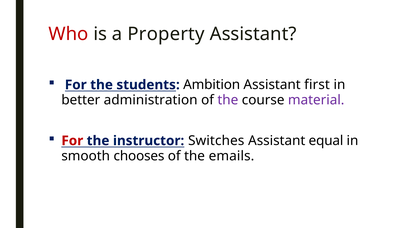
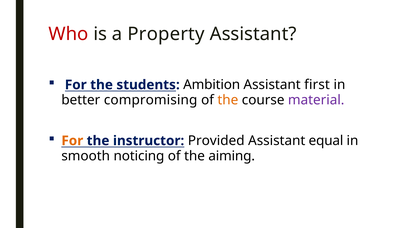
administration: administration -> compromising (151, 100)
the colour: purple -> orange (228, 100)
For colour: red -> orange (72, 141)
Switches: Switches -> Provided (216, 141)
chooses: chooses -> noticing (139, 156)
emails: emails -> aiming (232, 156)
